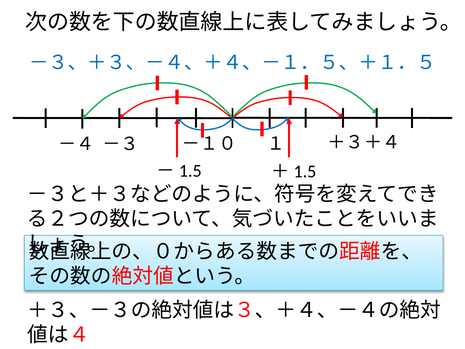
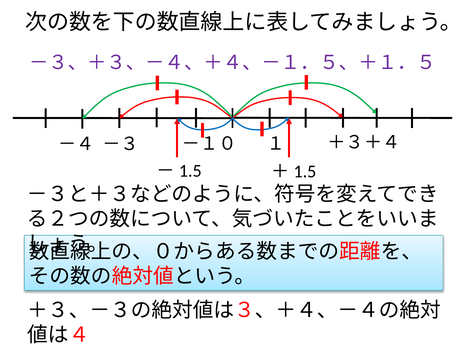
－３、＋３、－４、＋４、－１．５、＋１．５ colour: blue -> purple (232, 63)
